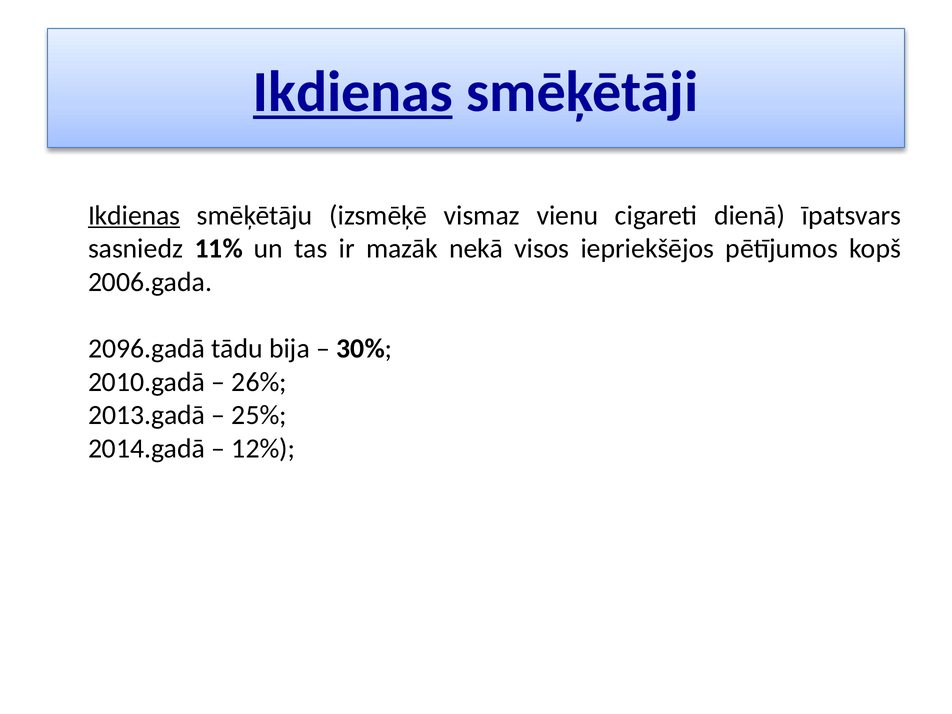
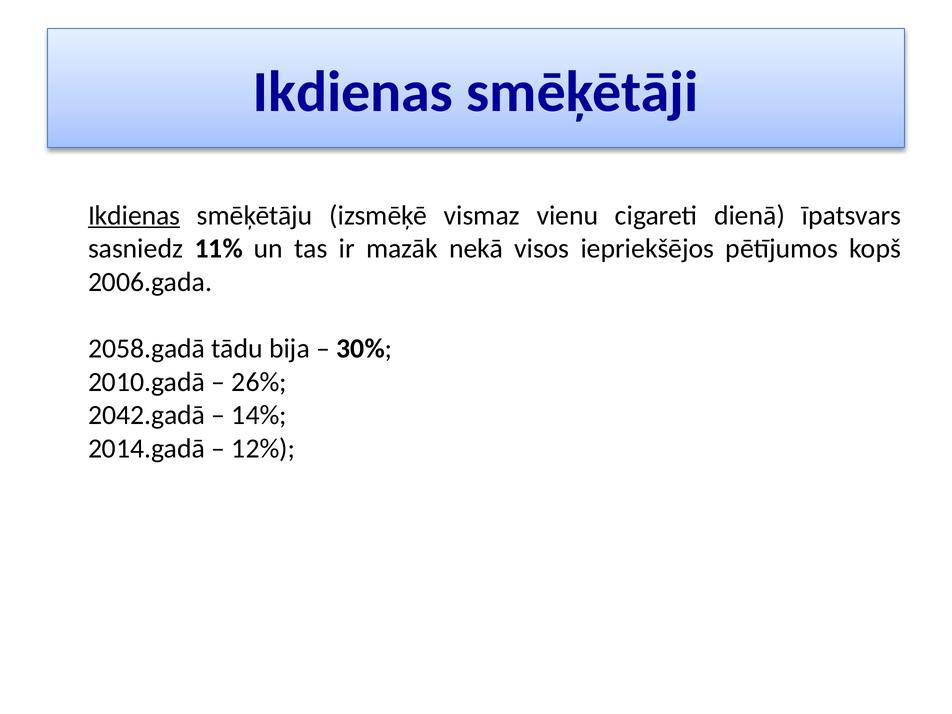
Ikdienas underline: present -> none (353, 92)
2096.gadā: 2096.gadā -> 2058.gadā (147, 349)
2013.gadā: 2013.gadā -> 2042.gadā (147, 415)
25%: 25% -> 14% (259, 415)
